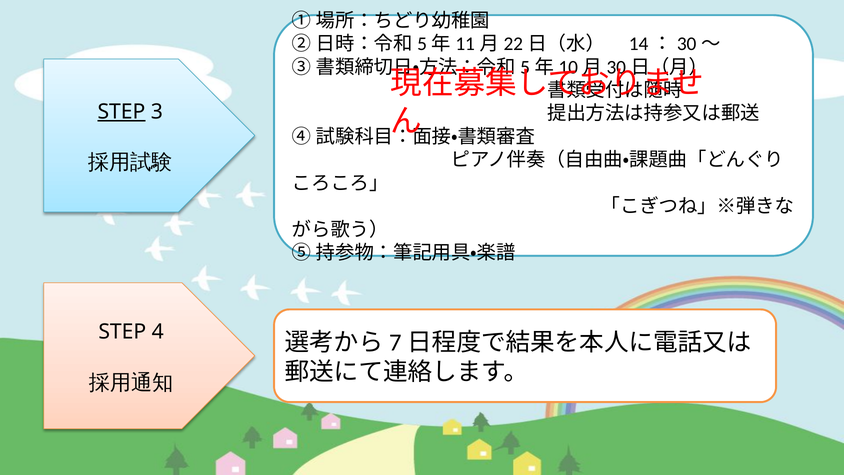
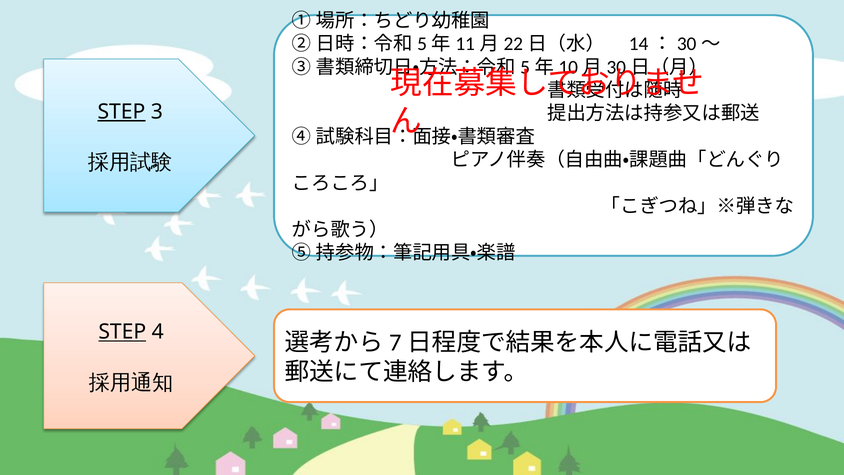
STEP underline: none -> present (122, 332)
